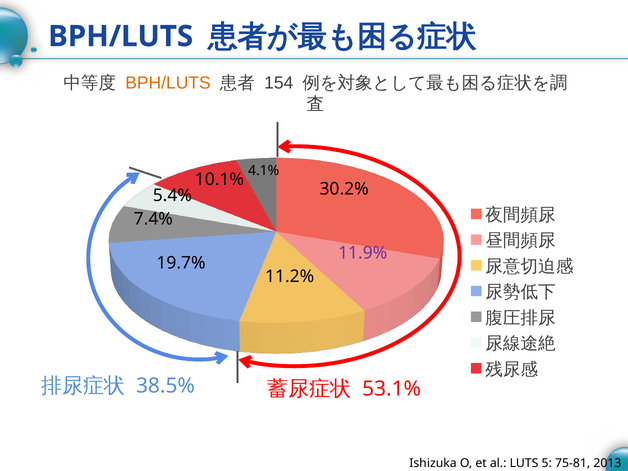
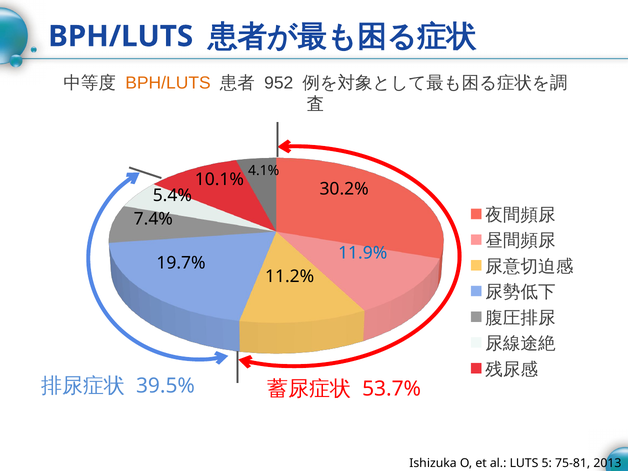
154: 154 -> 952 (279, 83)
11.9% colour: purple -> blue (363, 253)
38.5%: 38.5% -> 39.5% (165, 386)
53.1%: 53.1% -> 53.7% (392, 389)
